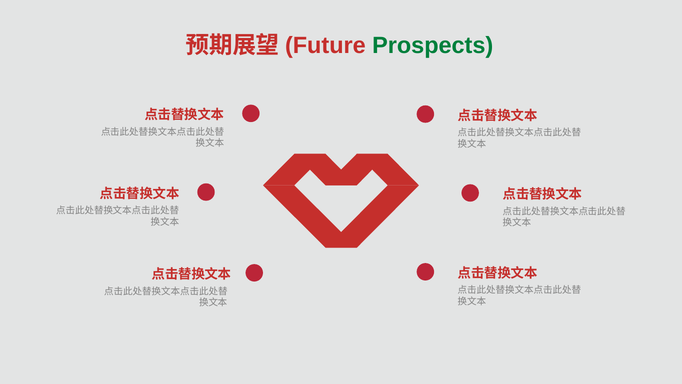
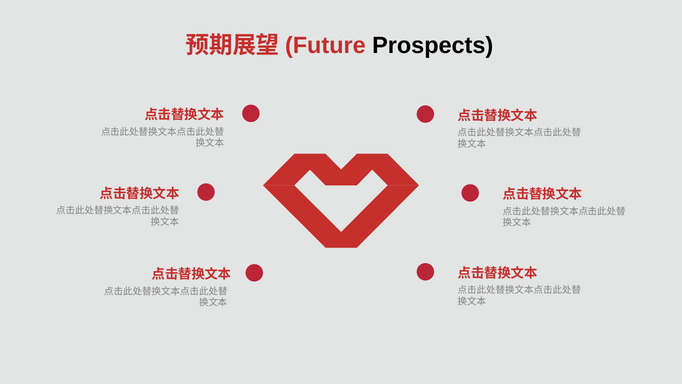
Prospects colour: green -> black (433, 46)
